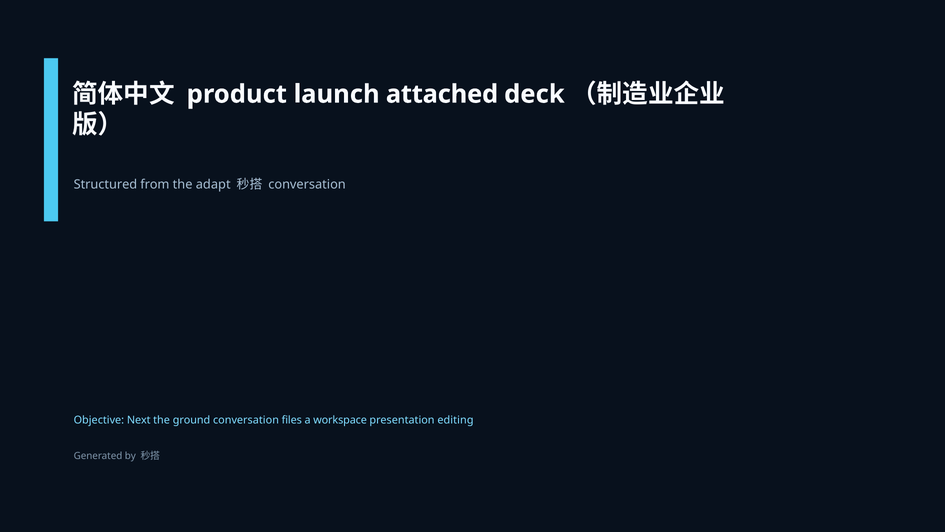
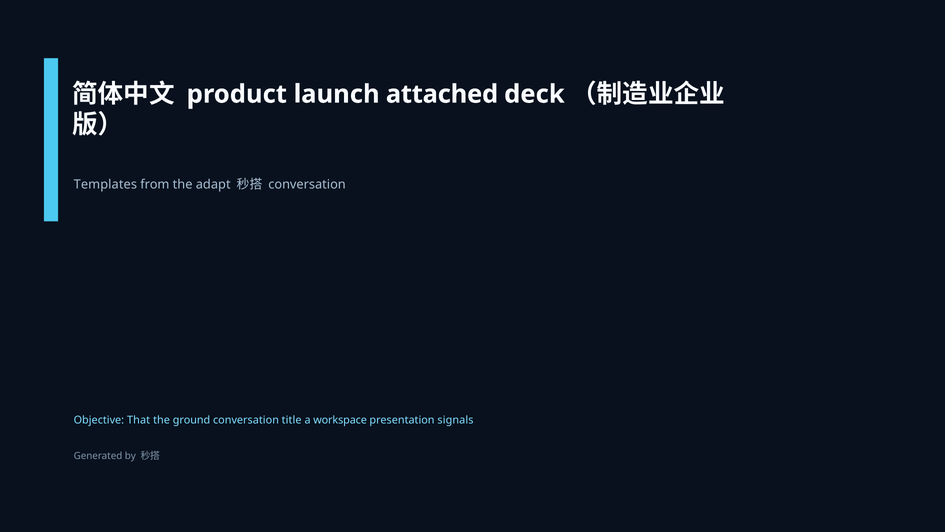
Structured: Structured -> Templates (105, 184)
Next: Next -> That (139, 420)
files: files -> title (292, 420)
editing: editing -> signals (455, 420)
